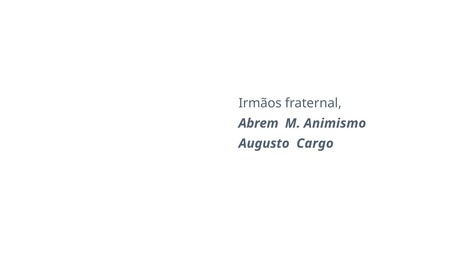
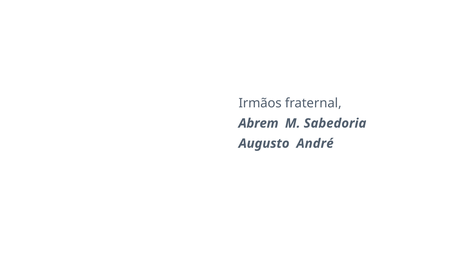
Animismo: Animismo -> Sabedoria (335, 123)
Cargo: Cargo -> André (315, 144)
